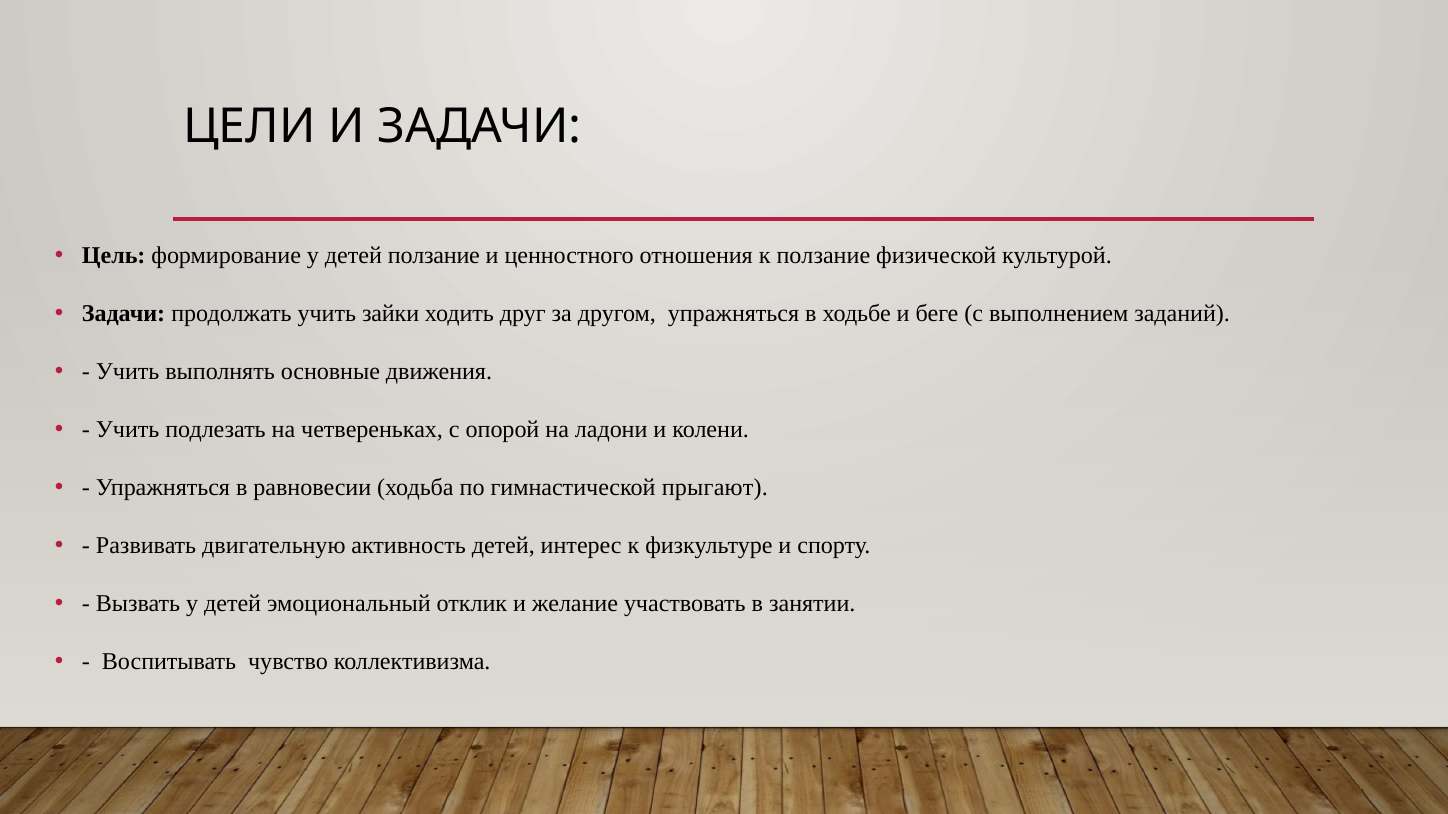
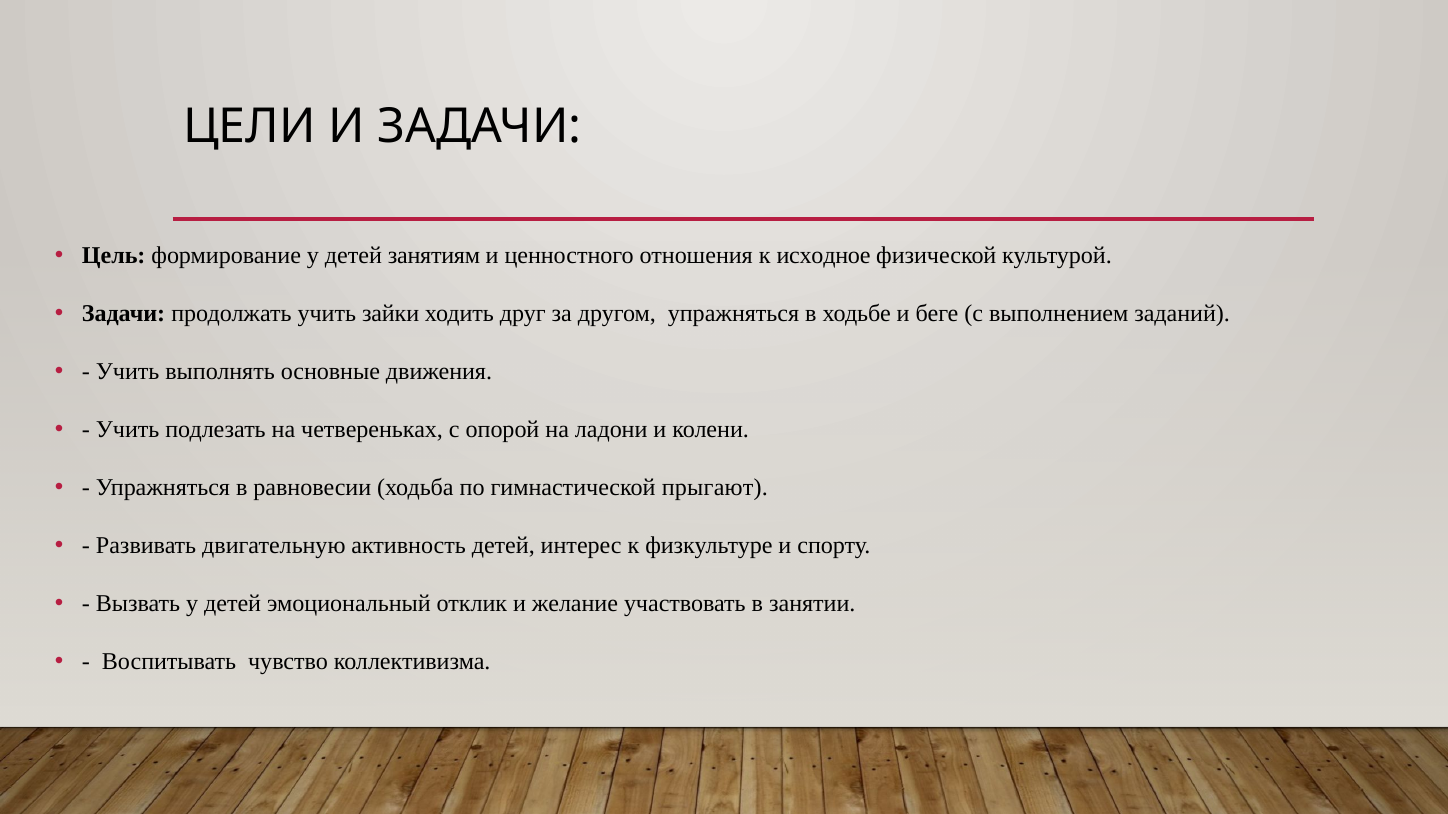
детей ползание: ползание -> занятиям (434, 256)
к ползание: ползание -> исходное (823, 256)
